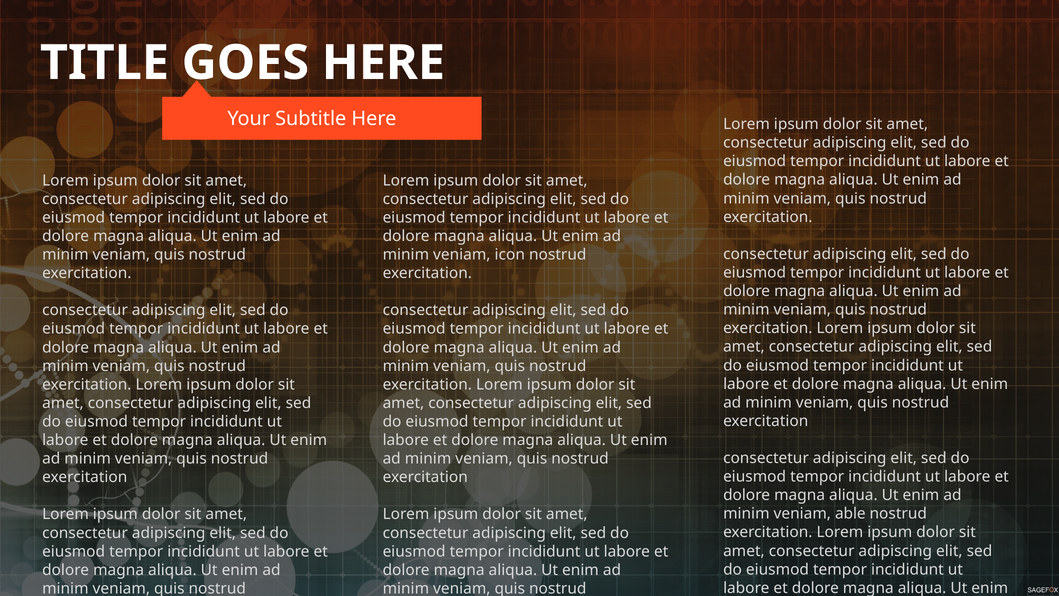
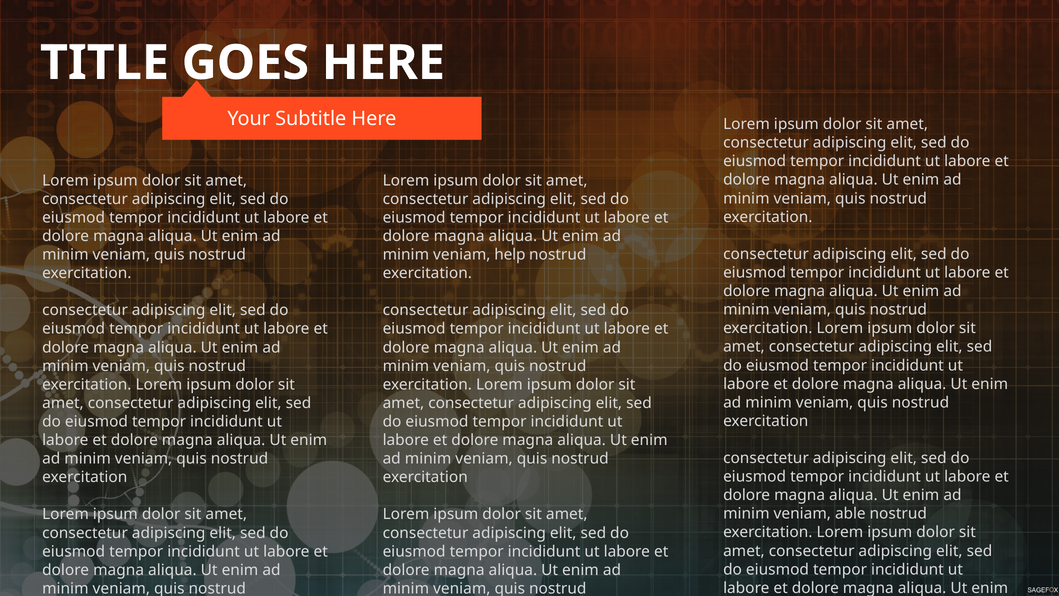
icon: icon -> help (510, 255)
